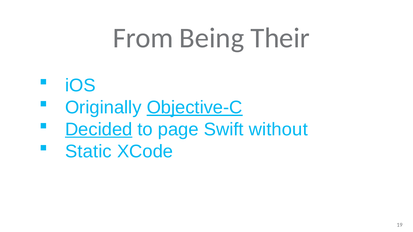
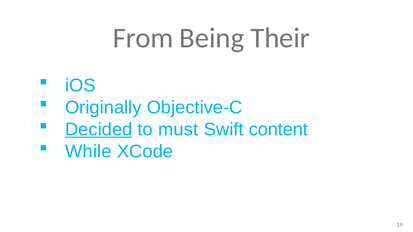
Objective-C underline: present -> none (195, 108)
page: page -> must (178, 130)
without: without -> content (278, 130)
Static: Static -> While (88, 152)
